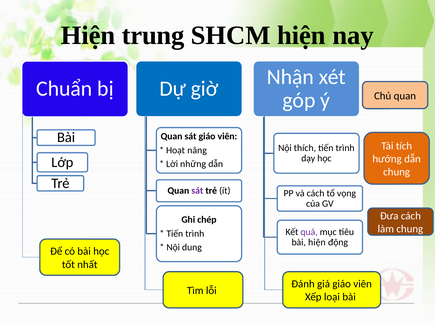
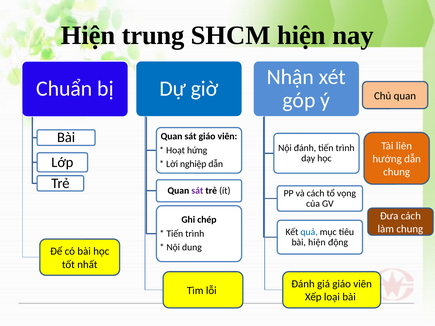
tích: tích -> liên (404, 146)
Nội thích: thích -> đánh (305, 148)
nâng: nâng -> hứng (197, 150)
những: những -> nghiệp (193, 164)
quả colour: purple -> blue (309, 232)
